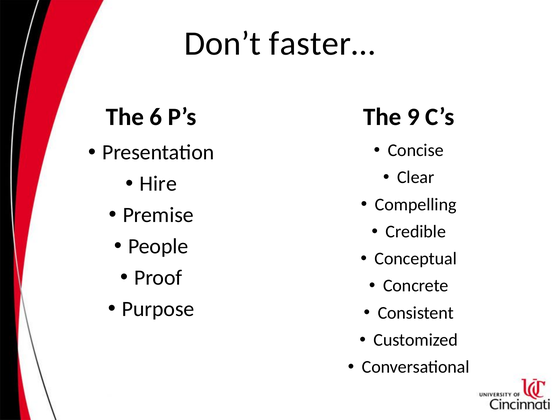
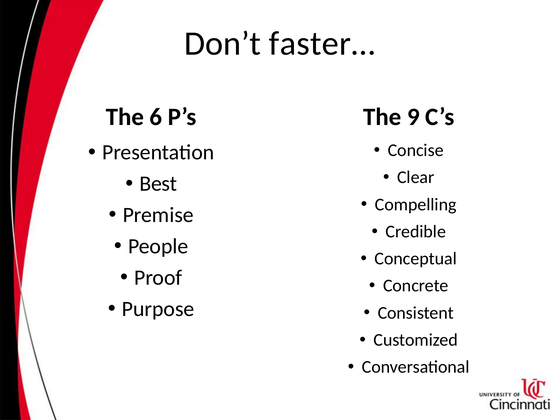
Hire: Hire -> Best (158, 184)
